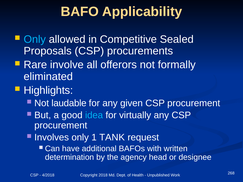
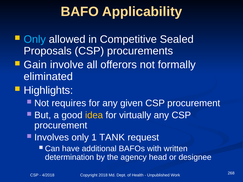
Rare: Rare -> Gain (35, 65)
laudable: laudable -> requires (69, 103)
idea colour: light blue -> yellow (94, 115)
